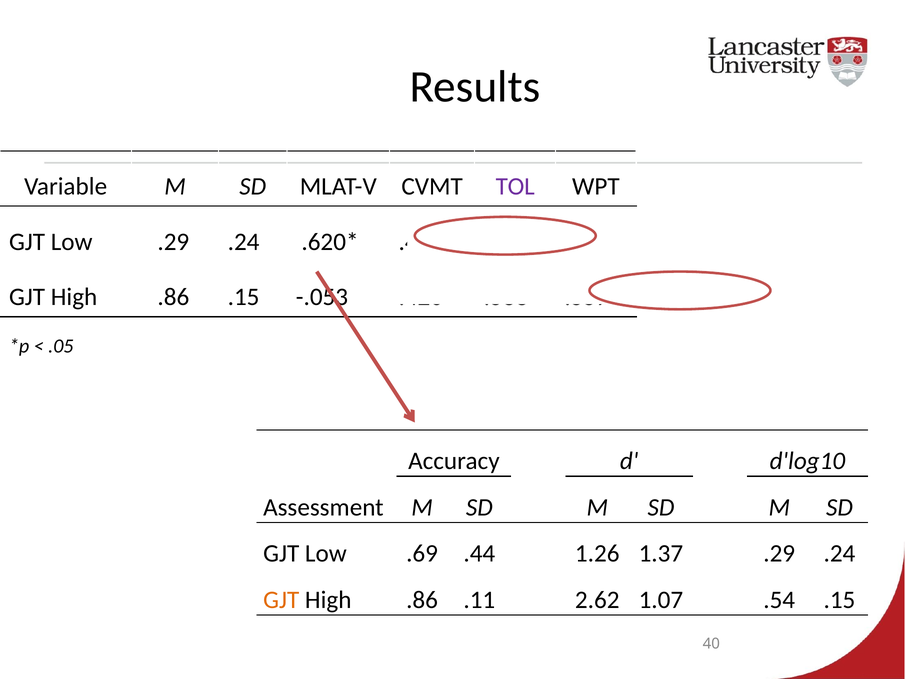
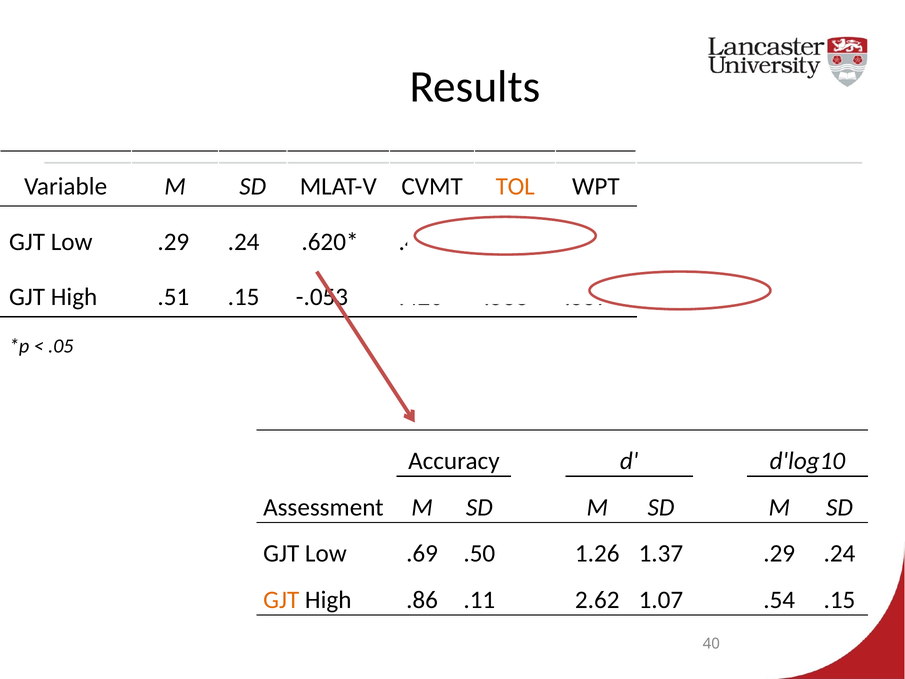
TOL colour: purple -> orange (515, 186)
.86: .86 -> .51 (173, 297)
.44: .44 -> .50 (479, 553)
